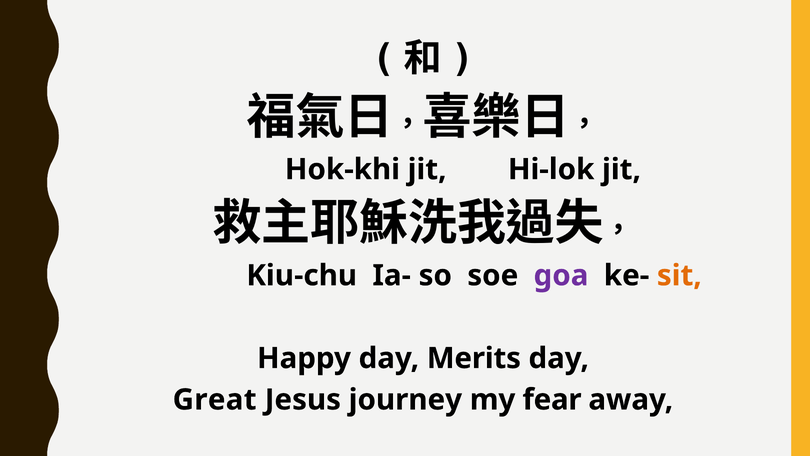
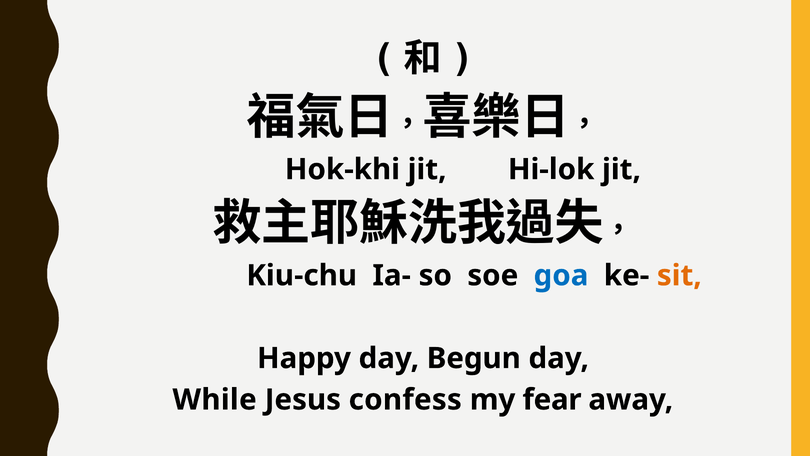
goa colour: purple -> blue (561, 275)
Merits: Merits -> Begun (474, 358)
Great: Great -> While (215, 399)
journey: journey -> confess (405, 399)
